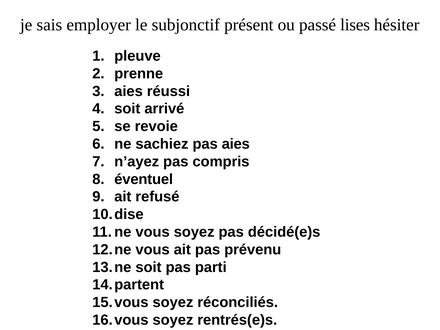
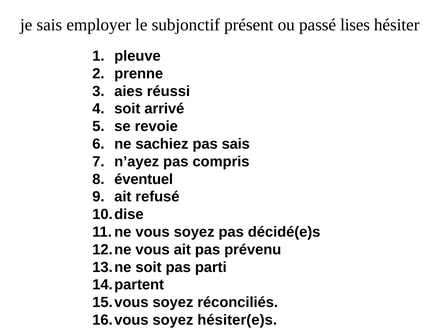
pas aies: aies -> sais (236, 144)
rentrés(e)s: rentrés(e)s -> hésiter(e)s (237, 320)
